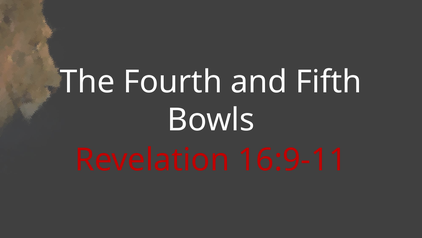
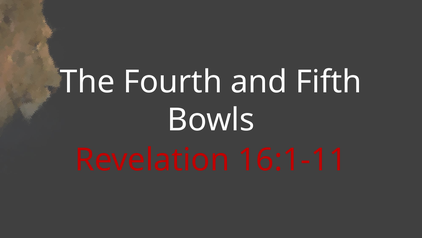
16:9-11: 16:9-11 -> 16:1-11 (292, 160)
